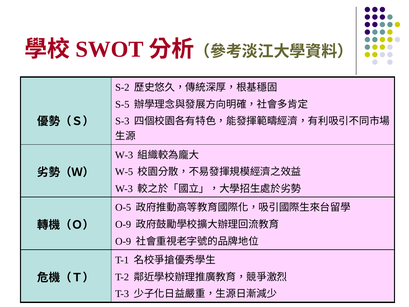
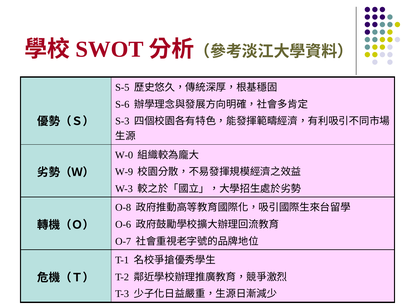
S-2: S-2 -> S-5 (122, 87)
S-5: S-5 -> S-6 (122, 104)
W-3: W-3 -> W-0 (124, 155)
W-5: W-5 -> W-9 (124, 172)
O-5: O-5 -> O-8 (123, 207)
O-9: O-9 -> O-6 (123, 224)
O-9: O-9 -> O-7 (123, 241)
